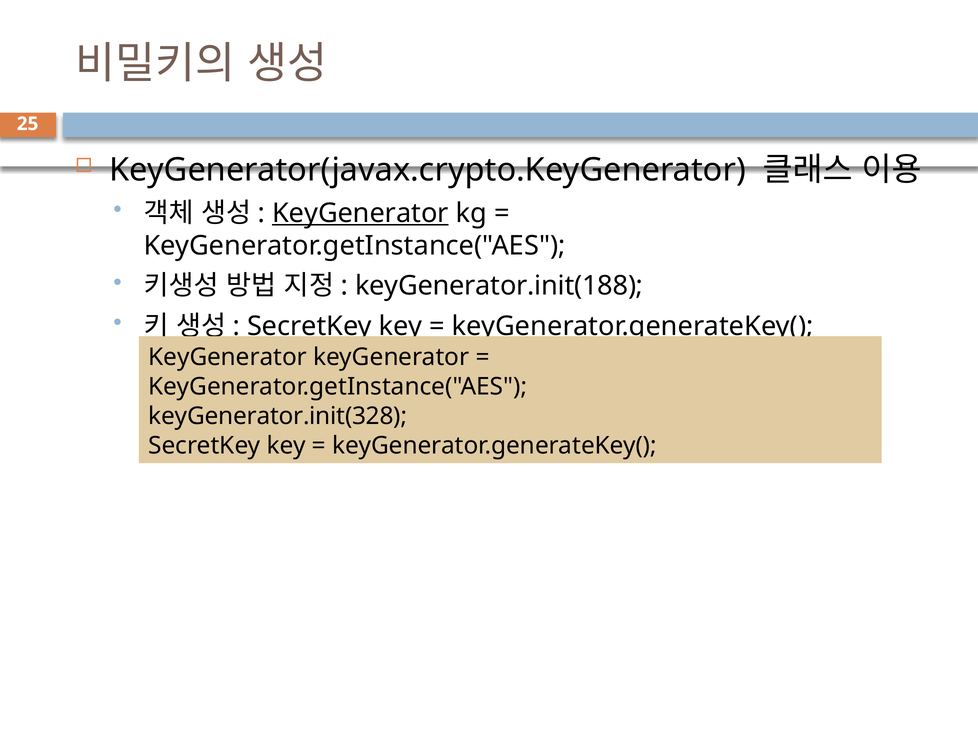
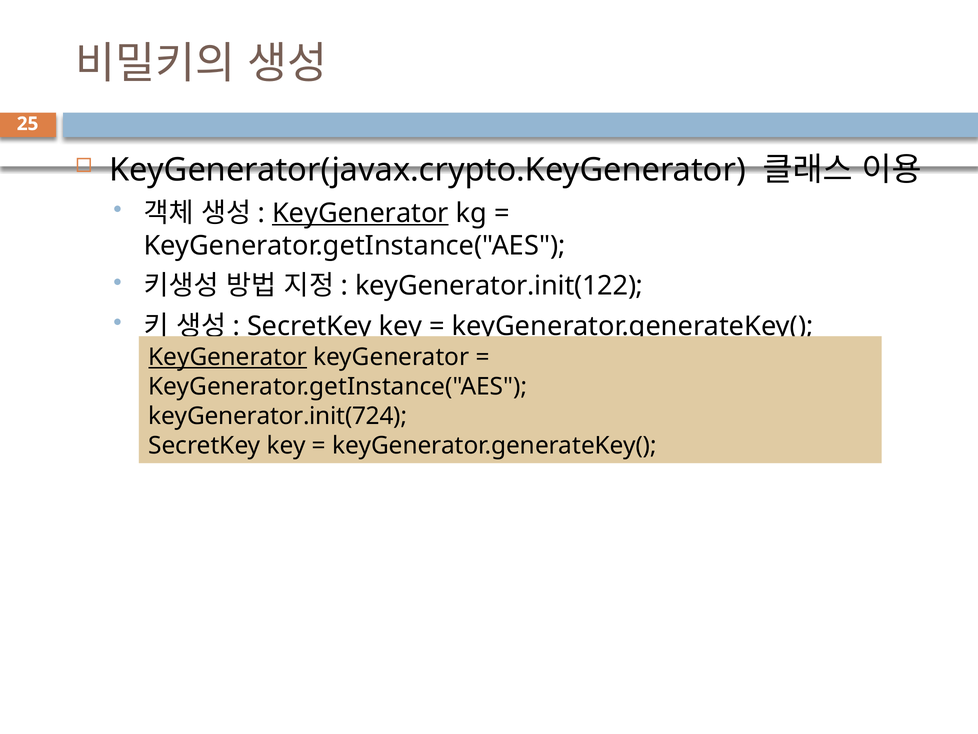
keyGenerator.init(188: keyGenerator.init(188 -> keyGenerator.init(122 (499, 286)
KeyGenerator underline: none -> present (228, 357)
keyGenerator.init(328: keyGenerator.init(328 -> keyGenerator.init(724 (278, 416)
